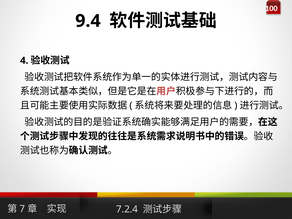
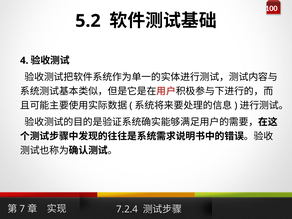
9.4: 9.4 -> 5.2 (88, 21)
